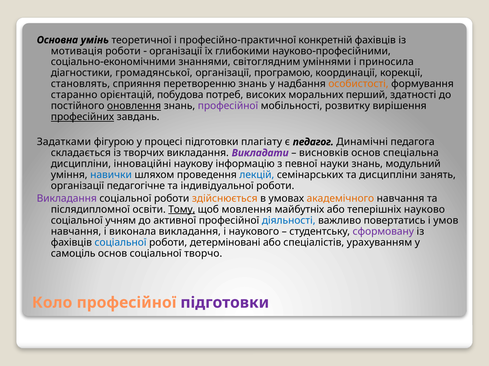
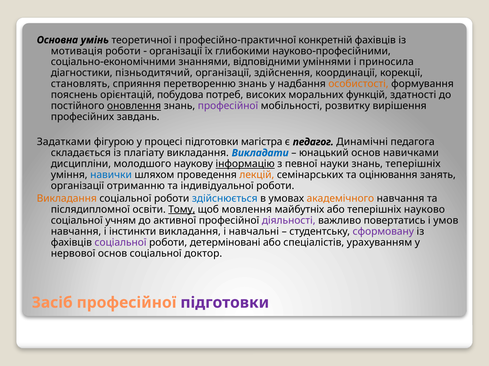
світоглядним: світоглядним -> відповідними (267, 62)
громадянської: громадянської -> пізньодитячий (154, 73)
програмою: програмою -> здійснення (283, 73)
старанно: старанно -> пояснень (74, 95)
перший: перший -> функцій (367, 95)
професійних underline: present -> none (82, 117)
плагіату: плагіату -> магістра (262, 142)
творчих: творчих -> плагіату (144, 153)
Викладати colour: purple -> blue (260, 153)
висновків: висновків -> юнацький (324, 153)
спеціальна: спеціальна -> навичками (411, 153)
інноваційні: інноваційні -> молодшого (142, 164)
інформацію underline: none -> present (245, 164)
знань модульний: модульний -> теперішніх (413, 164)
лекцій colour: blue -> orange (257, 175)
та дисципліни: дисципліни -> оцінювання (388, 175)
педагогічне: педагогічне -> отриманню (136, 186)
Викладання colour: purple -> orange (67, 199)
здійснюється colour: orange -> blue (225, 199)
діяльності colour: blue -> purple (289, 221)
виконала: виконала -> інстинкти (133, 232)
наукового: наукового -> навчальні (254, 232)
соціальної colour: blue -> purple (121, 243)
самоціль: самоціль -> нервової (73, 254)
творчо: творчо -> доктор (203, 254)
Коло: Коло -> Засіб (52, 303)
